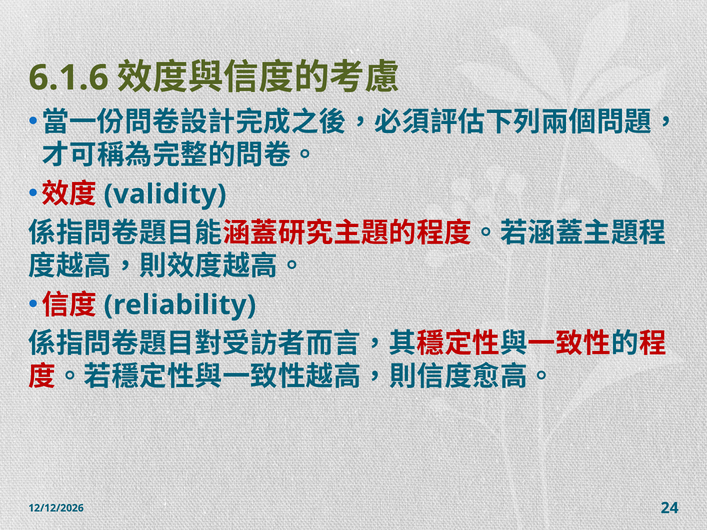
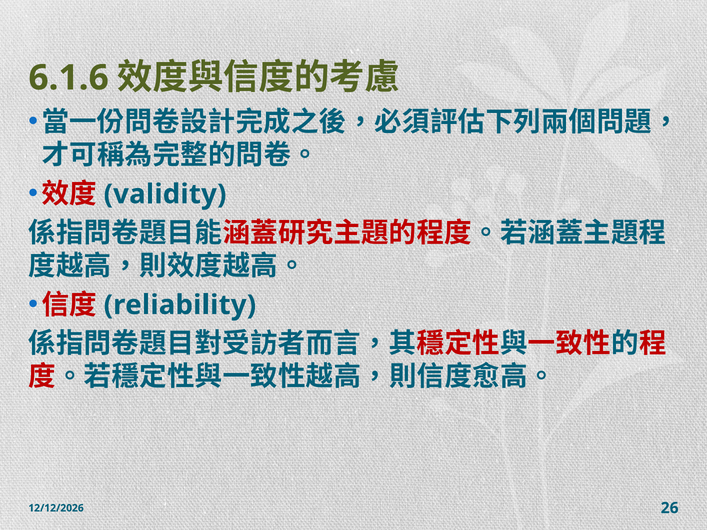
24: 24 -> 26 (670, 508)
